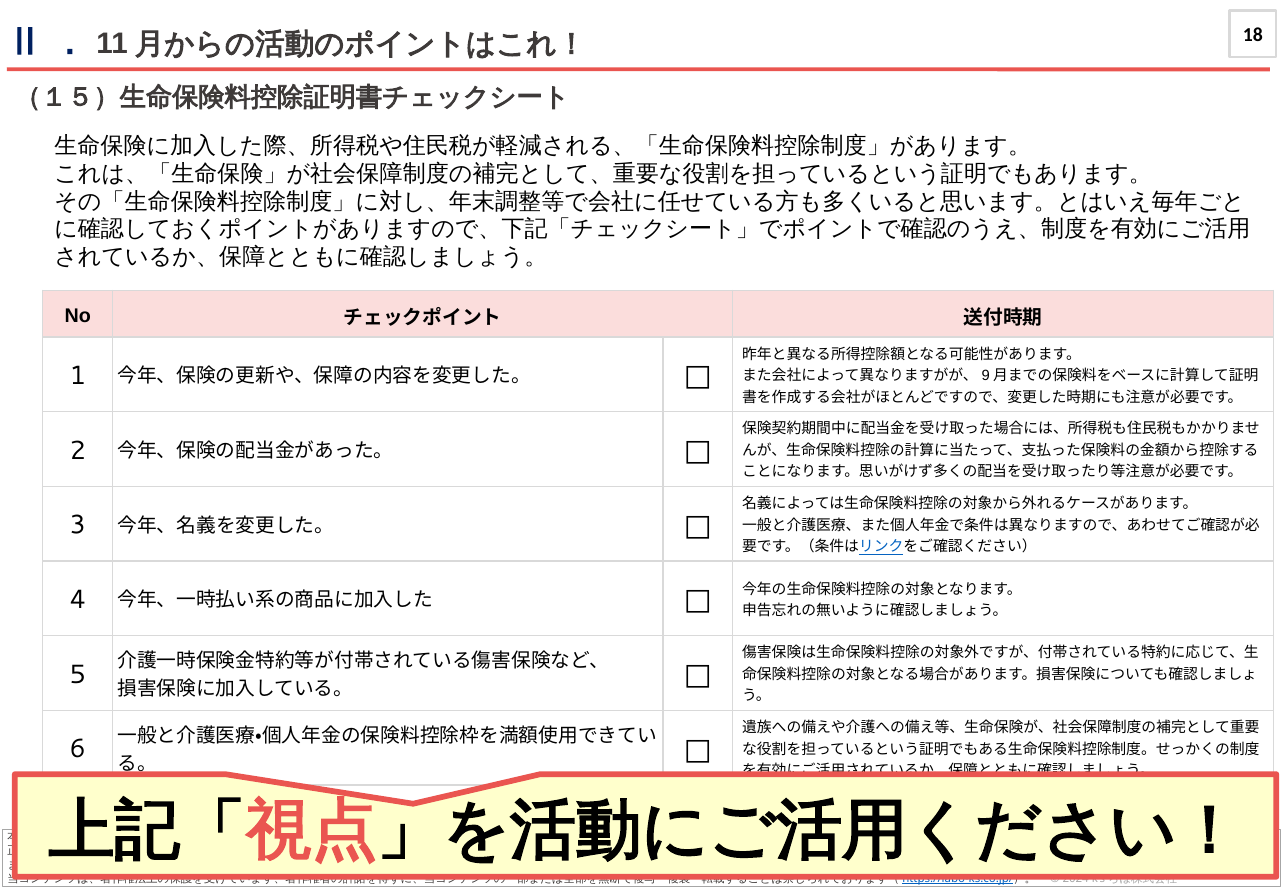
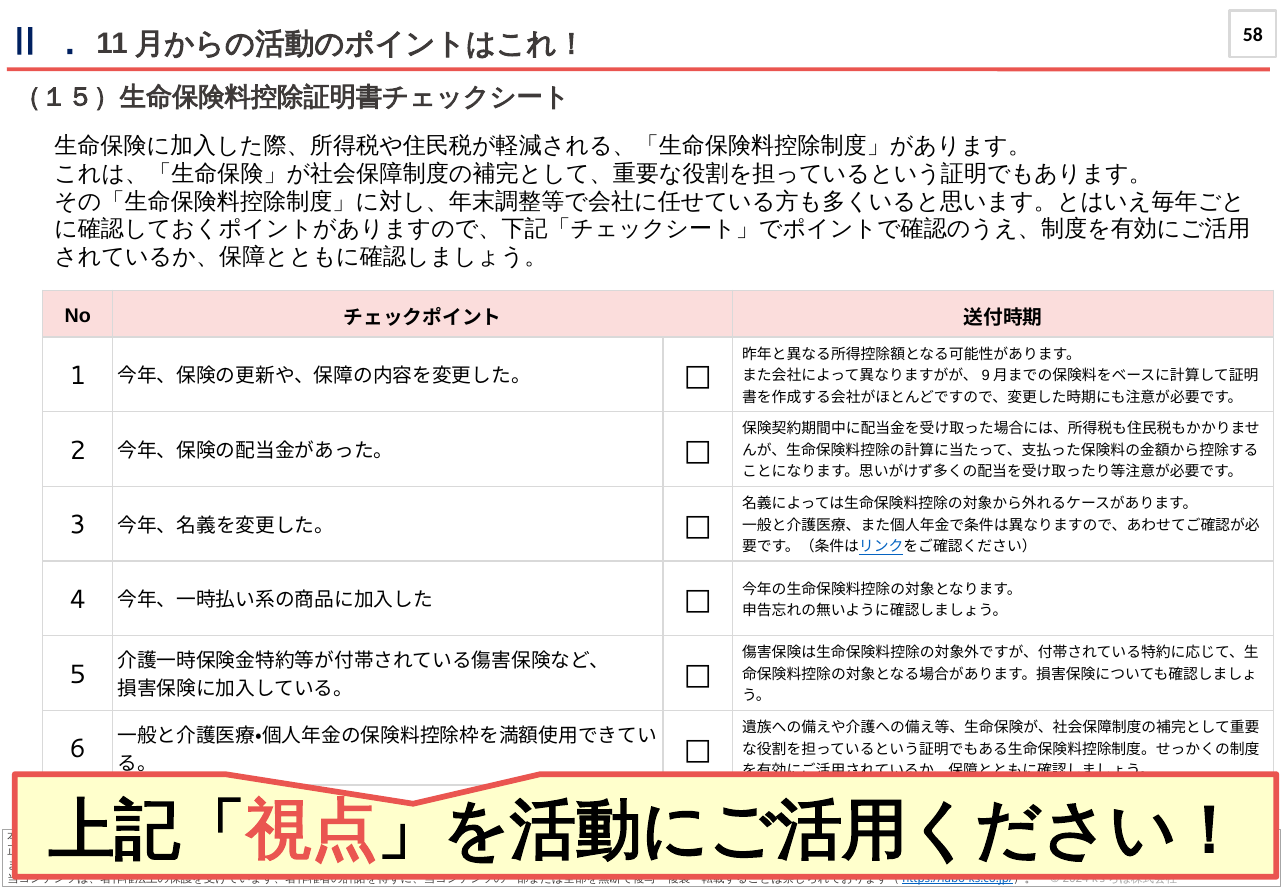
18: 18 -> 58 (1253, 35)
